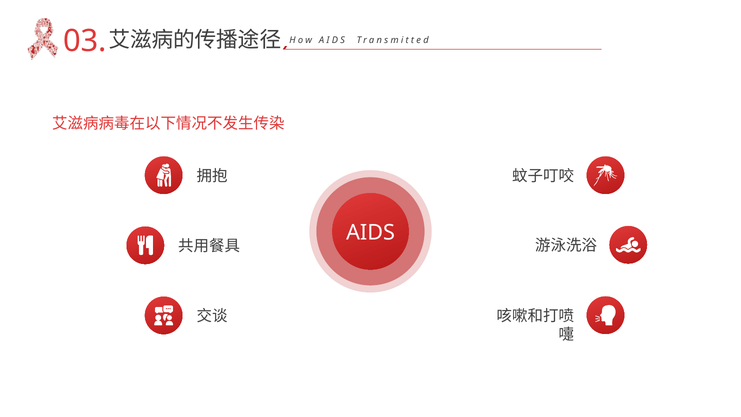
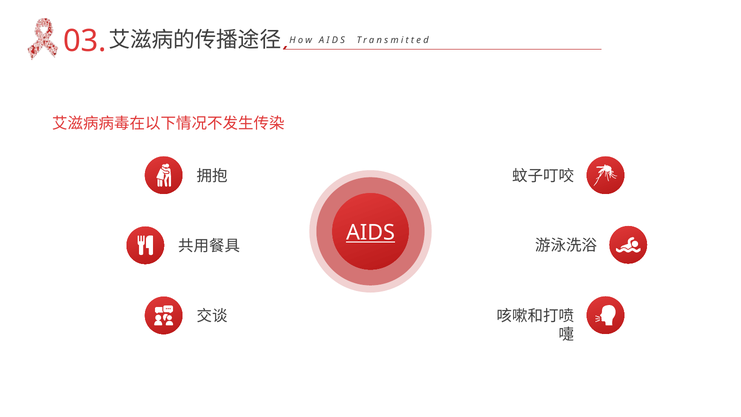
AIDS underline: none -> present (371, 233)
